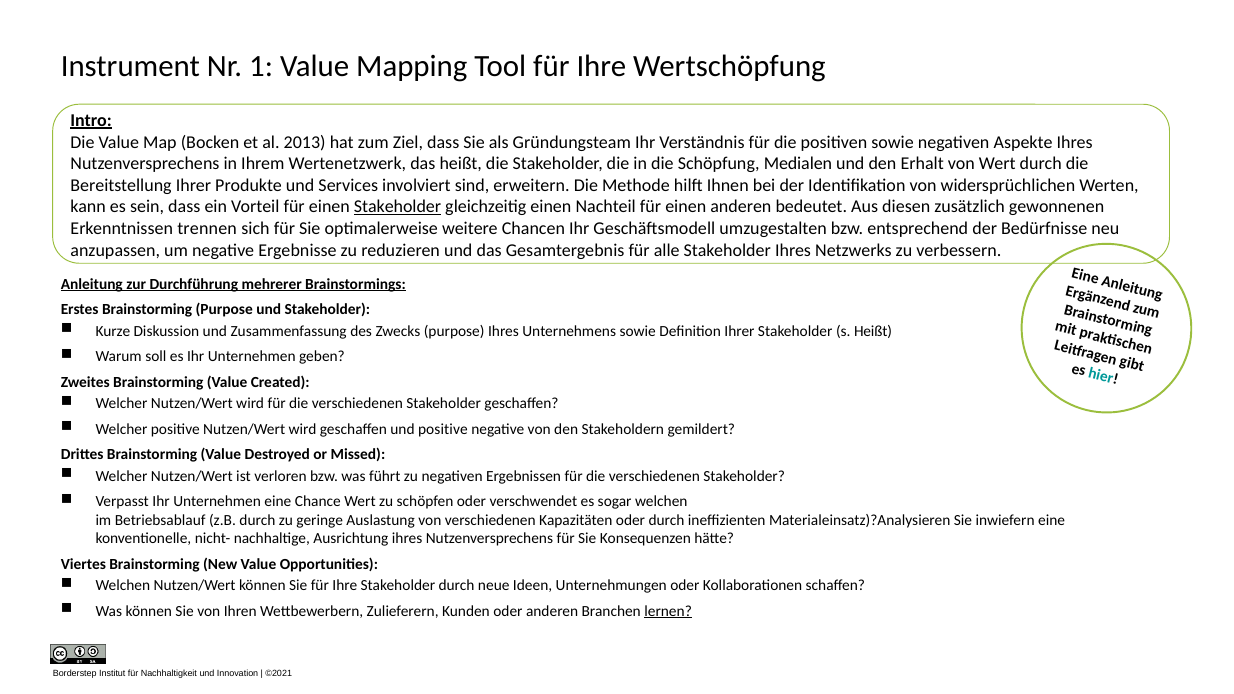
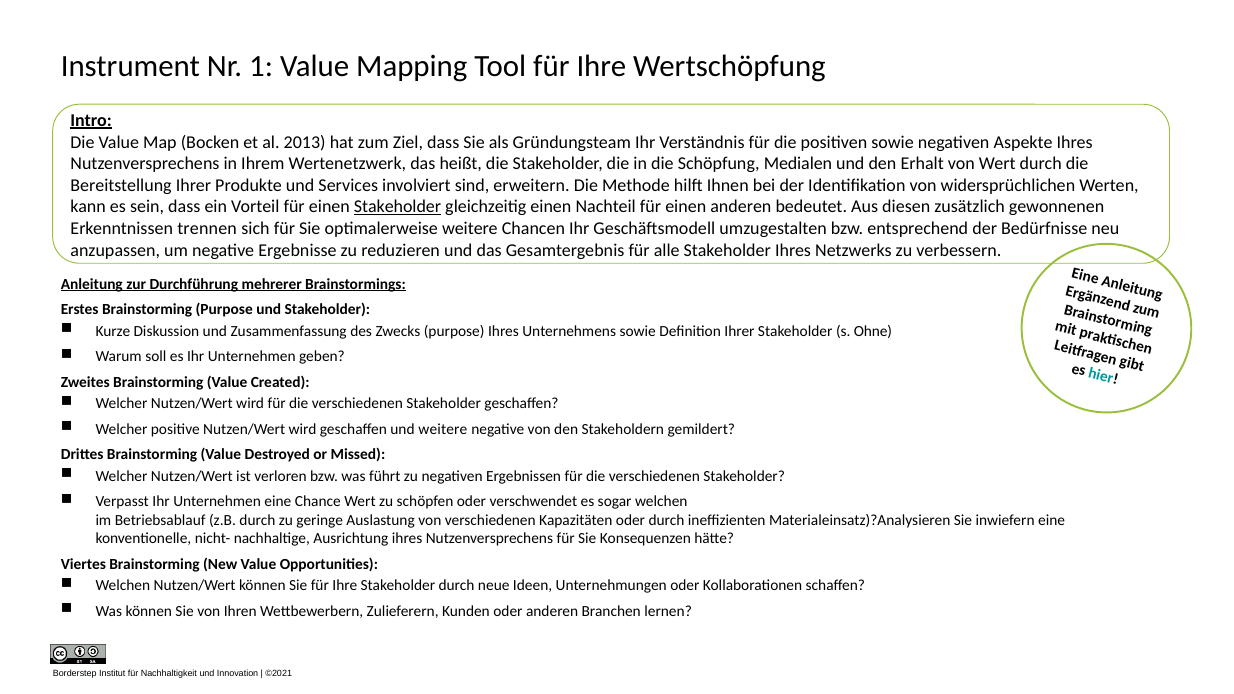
s Heißt: Heißt -> Ohne (873, 331)
und positive: positive -> weitere (443, 429)
lernen underline: present -> none (668, 611)
